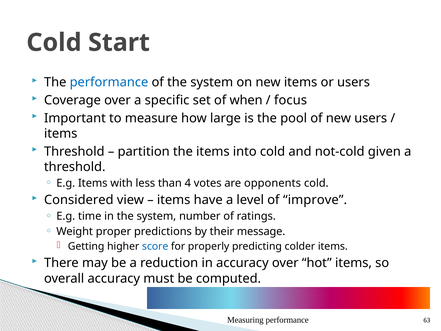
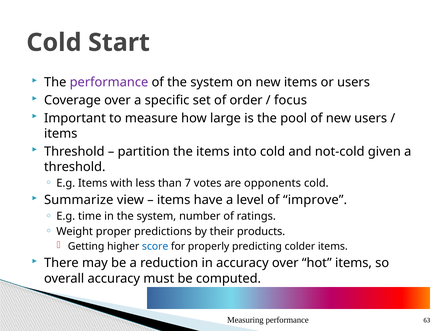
performance colour: blue -> purple (109, 82)
when: when -> order (246, 100)
4: 4 -> 7 (188, 183)
Considered: Considered -> Summarize (79, 200)
message: message -> products (261, 231)
